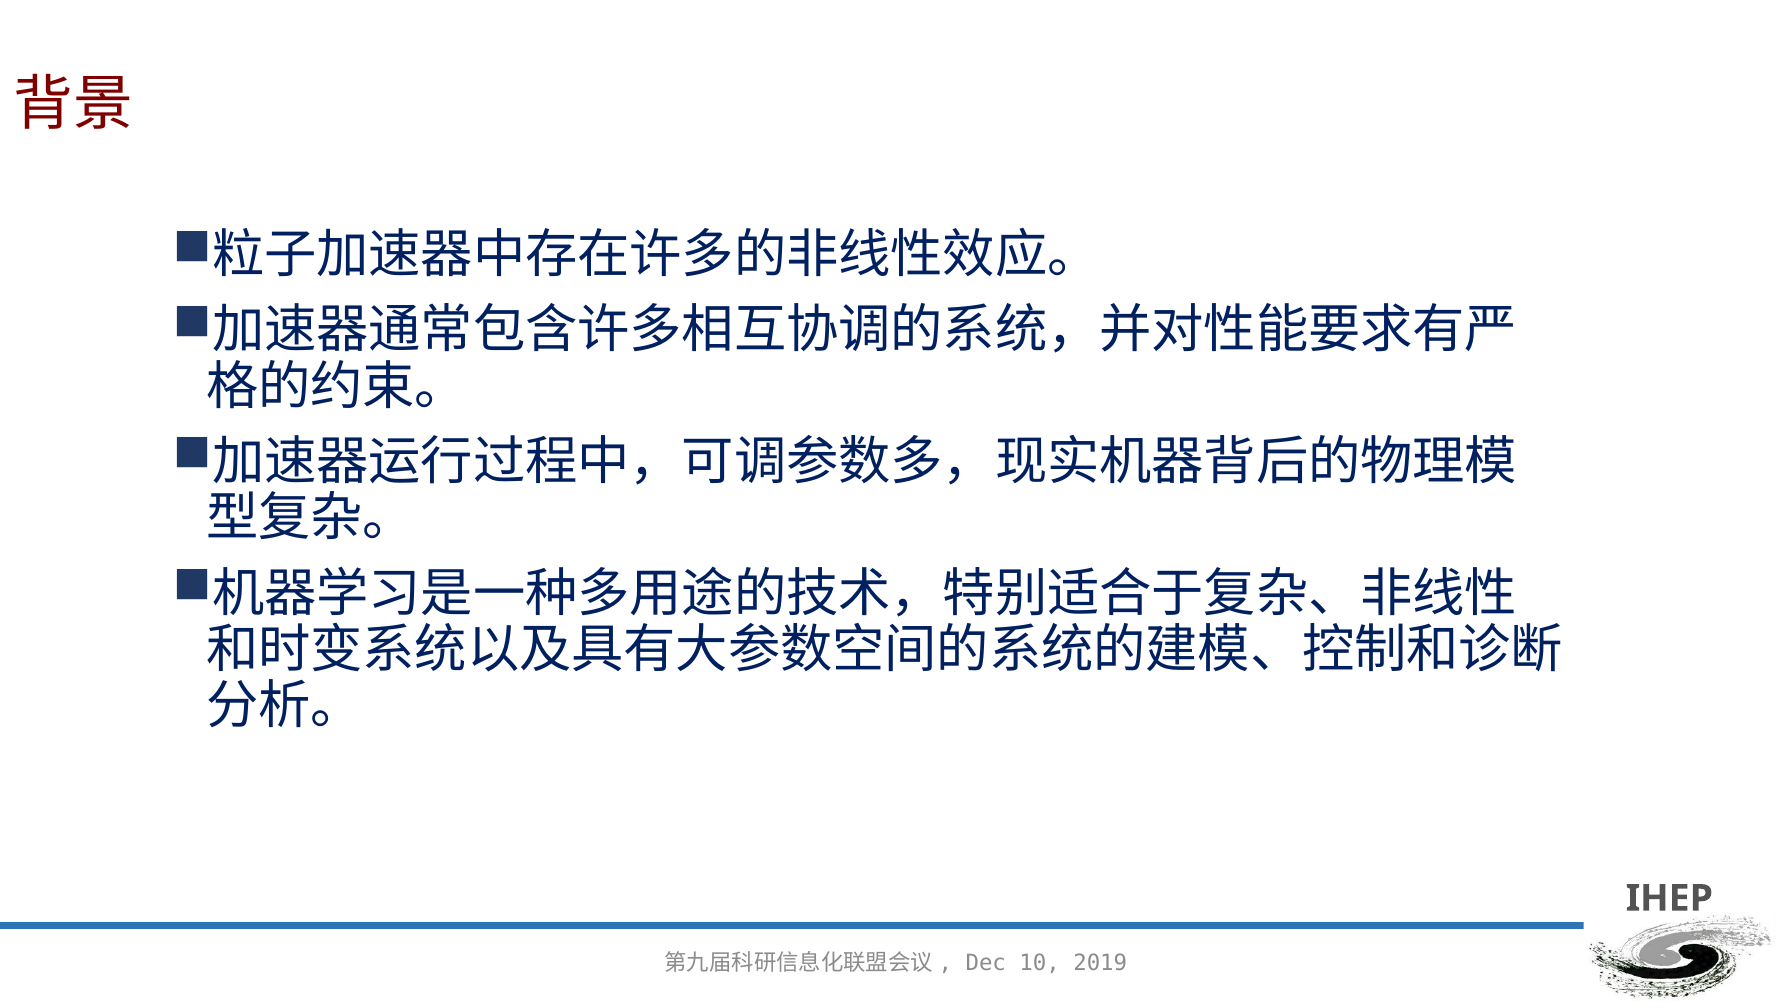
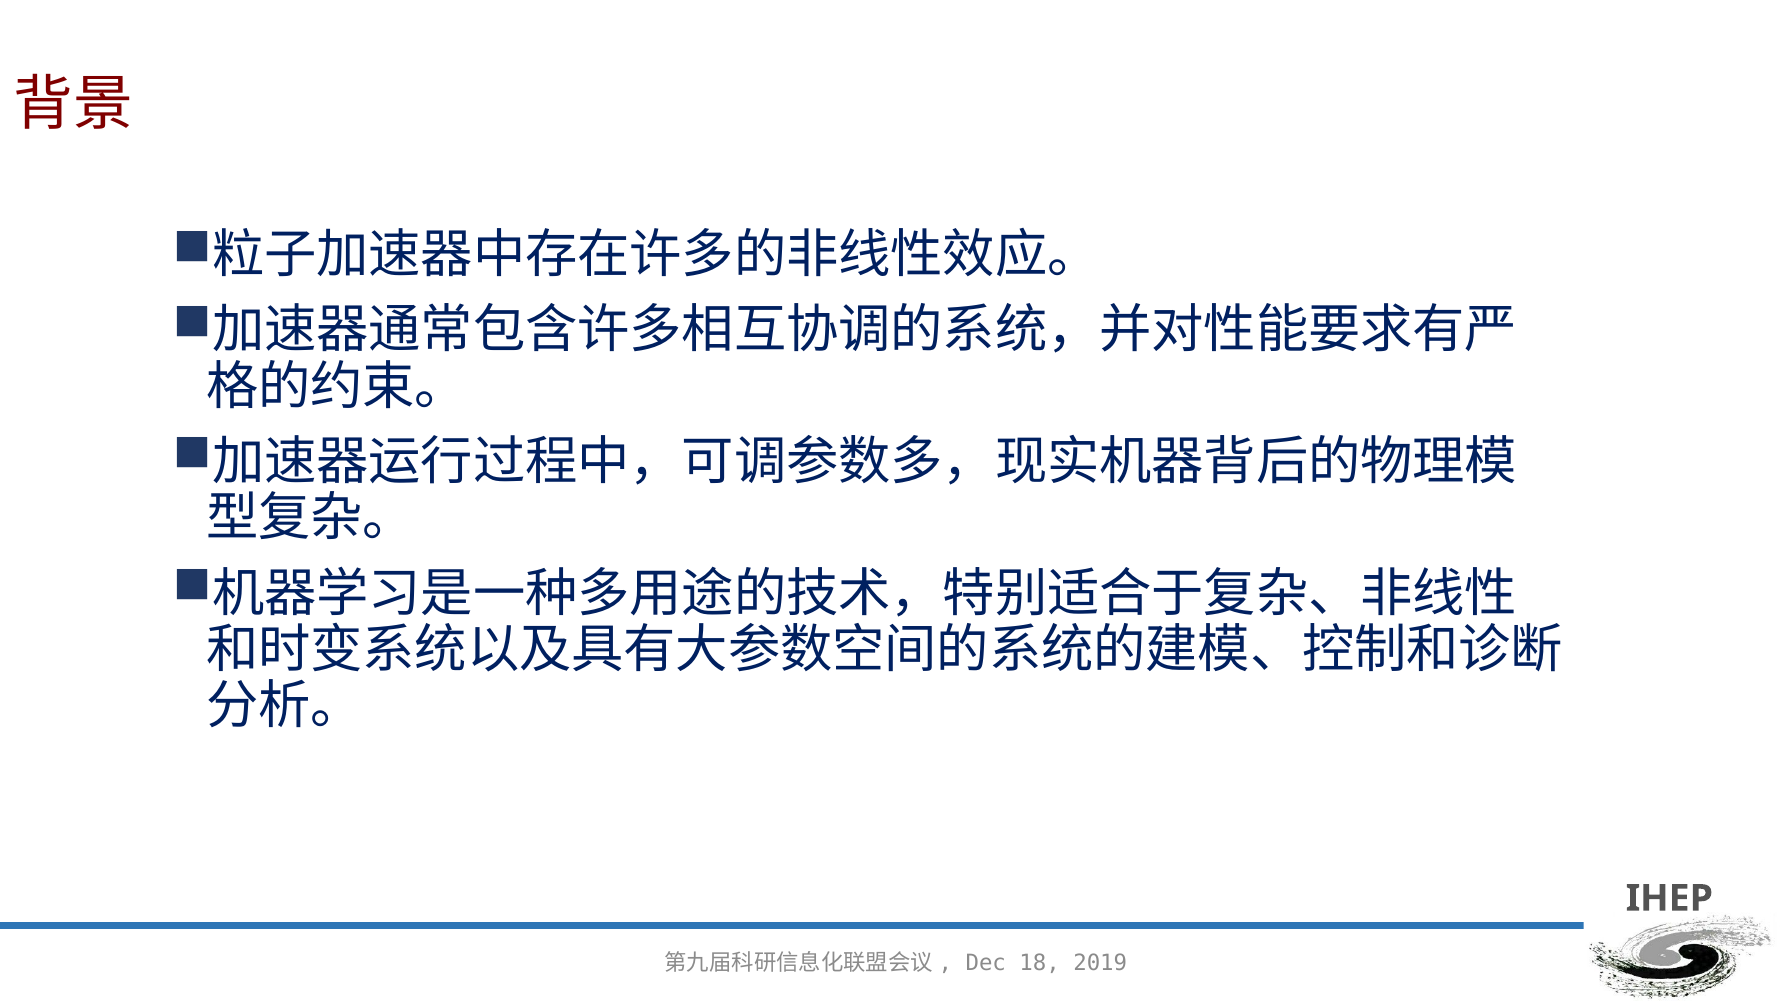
10: 10 -> 18 (1040, 963)
